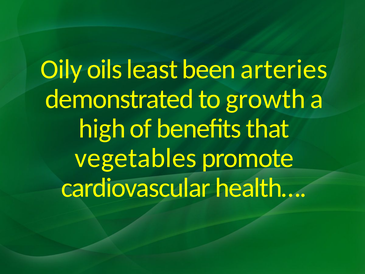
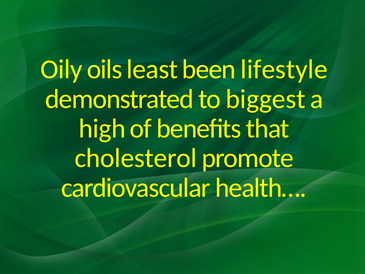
arteries: arteries -> lifestyle (284, 69)
growth: growth -> biggest (266, 99)
vegetables: vegetables -> cholesterol (136, 158)
